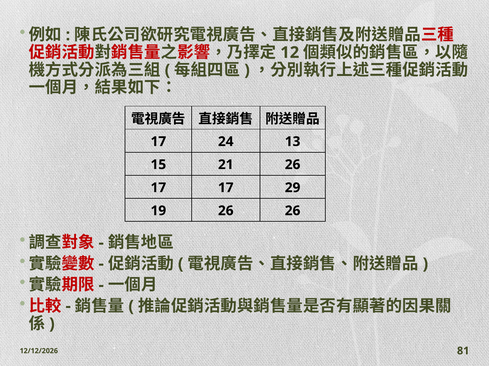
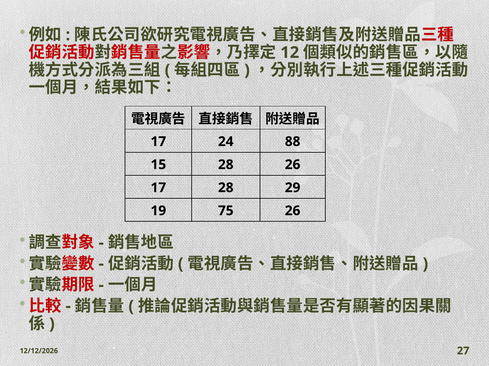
13: 13 -> 88 (293, 142)
15 21: 21 -> 28 (226, 165)
17 17: 17 -> 28 (226, 188)
19 26: 26 -> 75 (226, 211)
81: 81 -> 27 (463, 352)
